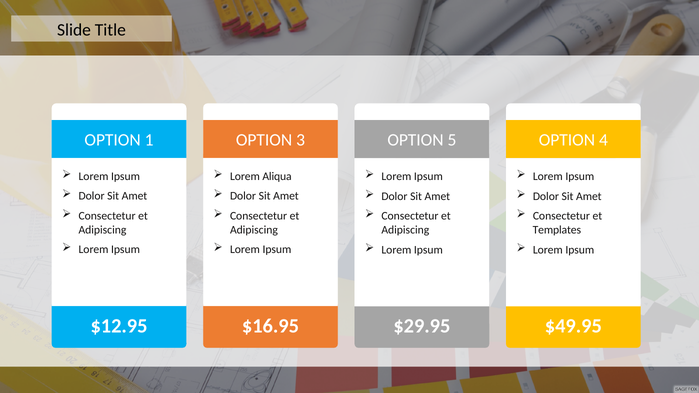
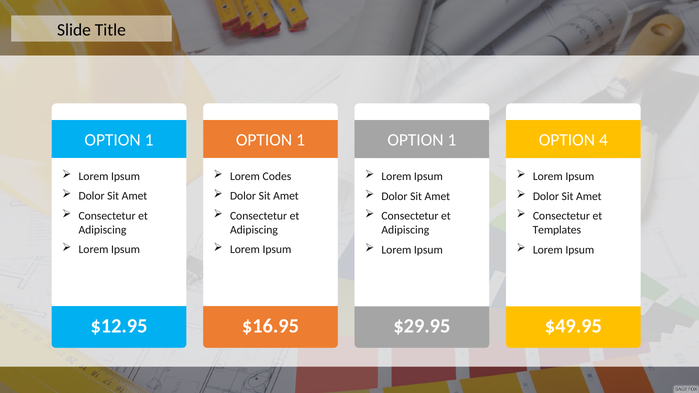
3: 3 -> 1 (301, 140)
5: 5 -> 1 (452, 140)
Aliqua: Aliqua -> Codes (277, 176)
